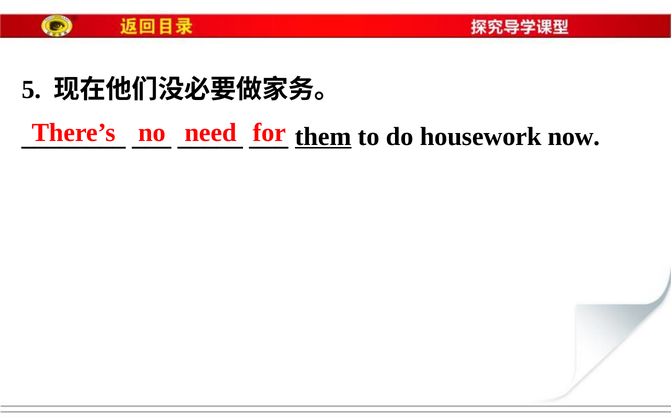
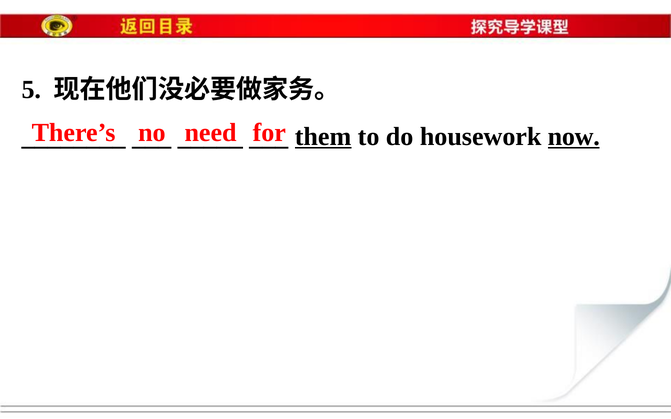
now underline: none -> present (574, 137)
